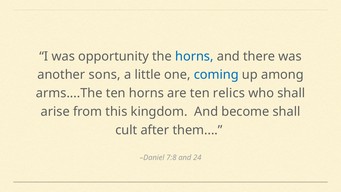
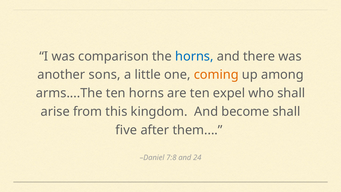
opportunity: opportunity -> comparison (114, 56)
coming colour: blue -> orange (216, 75)
relics: relics -> expel (229, 93)
cult: cult -> five (126, 130)
